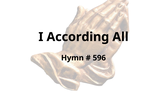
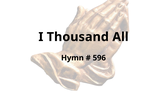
According: According -> Thousand (78, 37)
